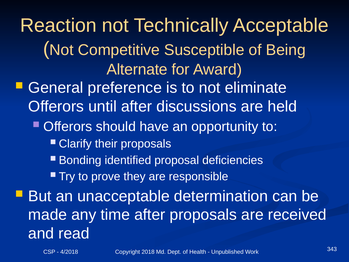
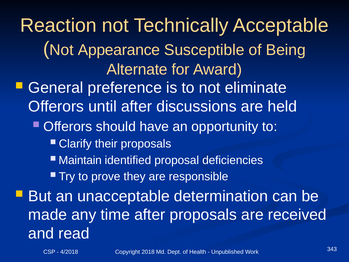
Competitive: Competitive -> Appearance (119, 50)
Bonding: Bonding -> Maintain (80, 160)
